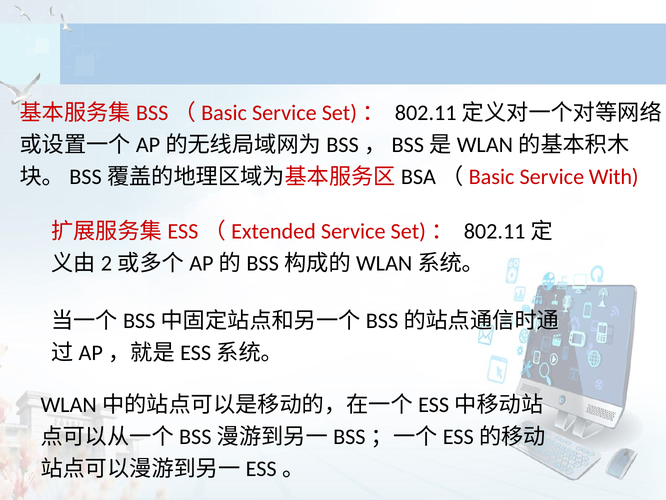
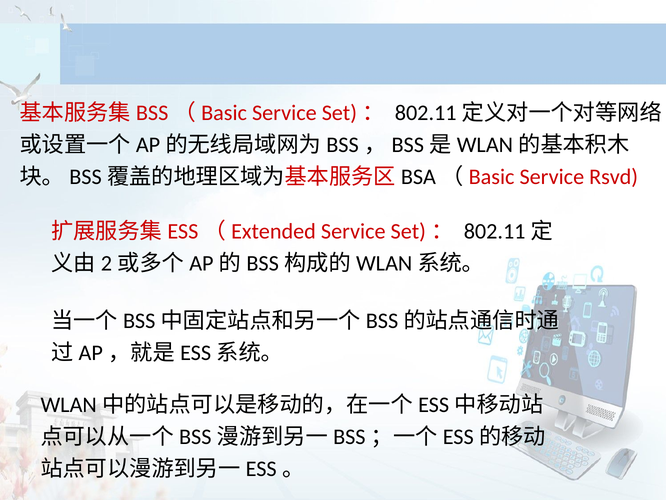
With: With -> Rsvd (614, 177)
